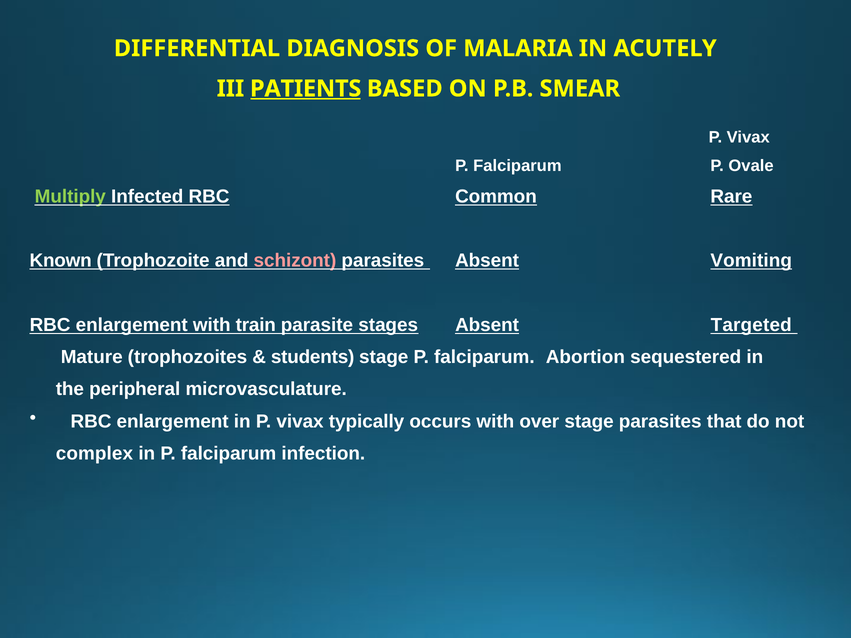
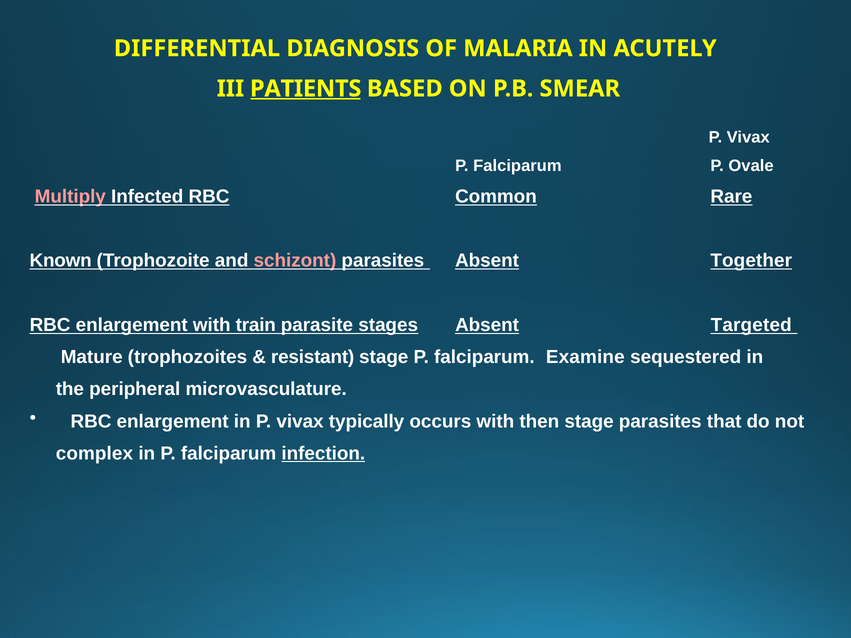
Multiply colour: light green -> pink (70, 197)
Vomiting: Vomiting -> Together (751, 261)
students: students -> resistant (313, 357)
Abortion: Abortion -> Examine (585, 357)
over: over -> then (539, 421)
infection underline: none -> present (323, 454)
